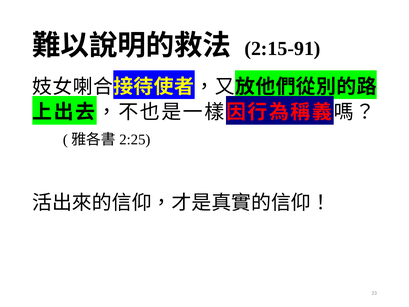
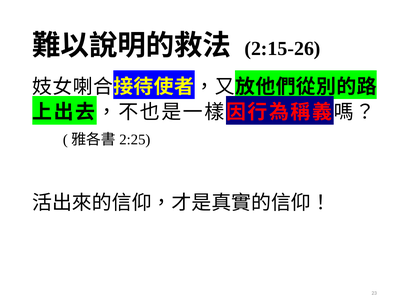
2:15-91: 2:15-91 -> 2:15-26 (282, 49)
